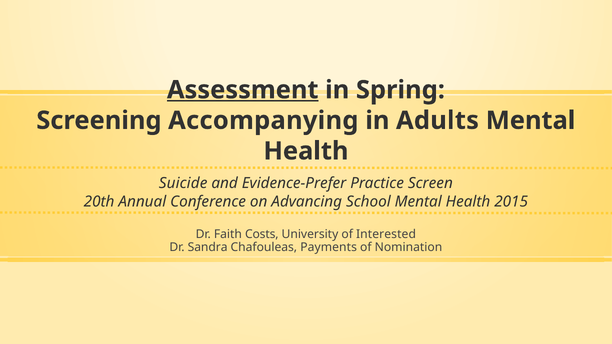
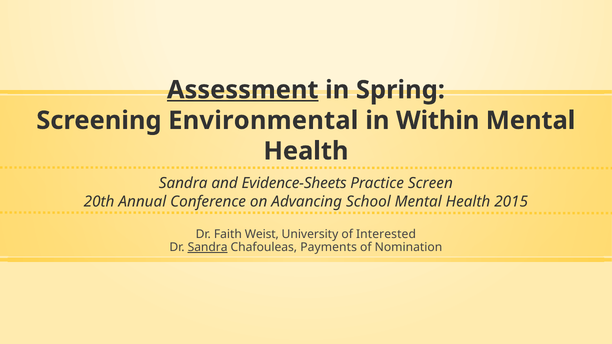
Accompanying: Accompanying -> Environmental (263, 121)
Adults: Adults -> Within (438, 121)
Suicide: Suicide -> Sandra (183, 183)
Evidence-Prefer: Evidence-Prefer -> Evidence-Sheets (294, 183)
Costs: Costs -> Weist (262, 234)
Sandra underline: none -> present (208, 247)
